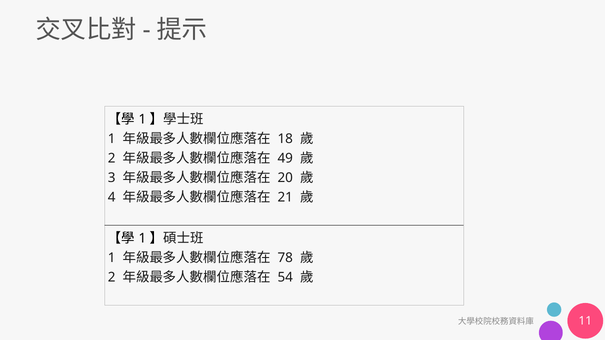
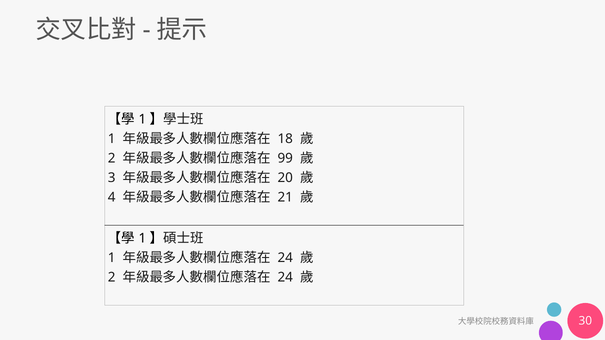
49: 49 -> 99 (285, 158)
78: 78 -> 24 (285, 258)
54: 54 -> 24 (285, 277)
11: 11 -> 30 (585, 321)
